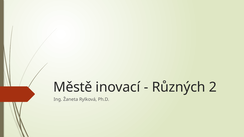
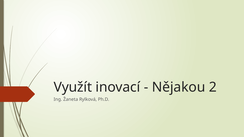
Městě: Městě -> Využít (73, 87)
Různých: Různých -> Nějakou (179, 87)
